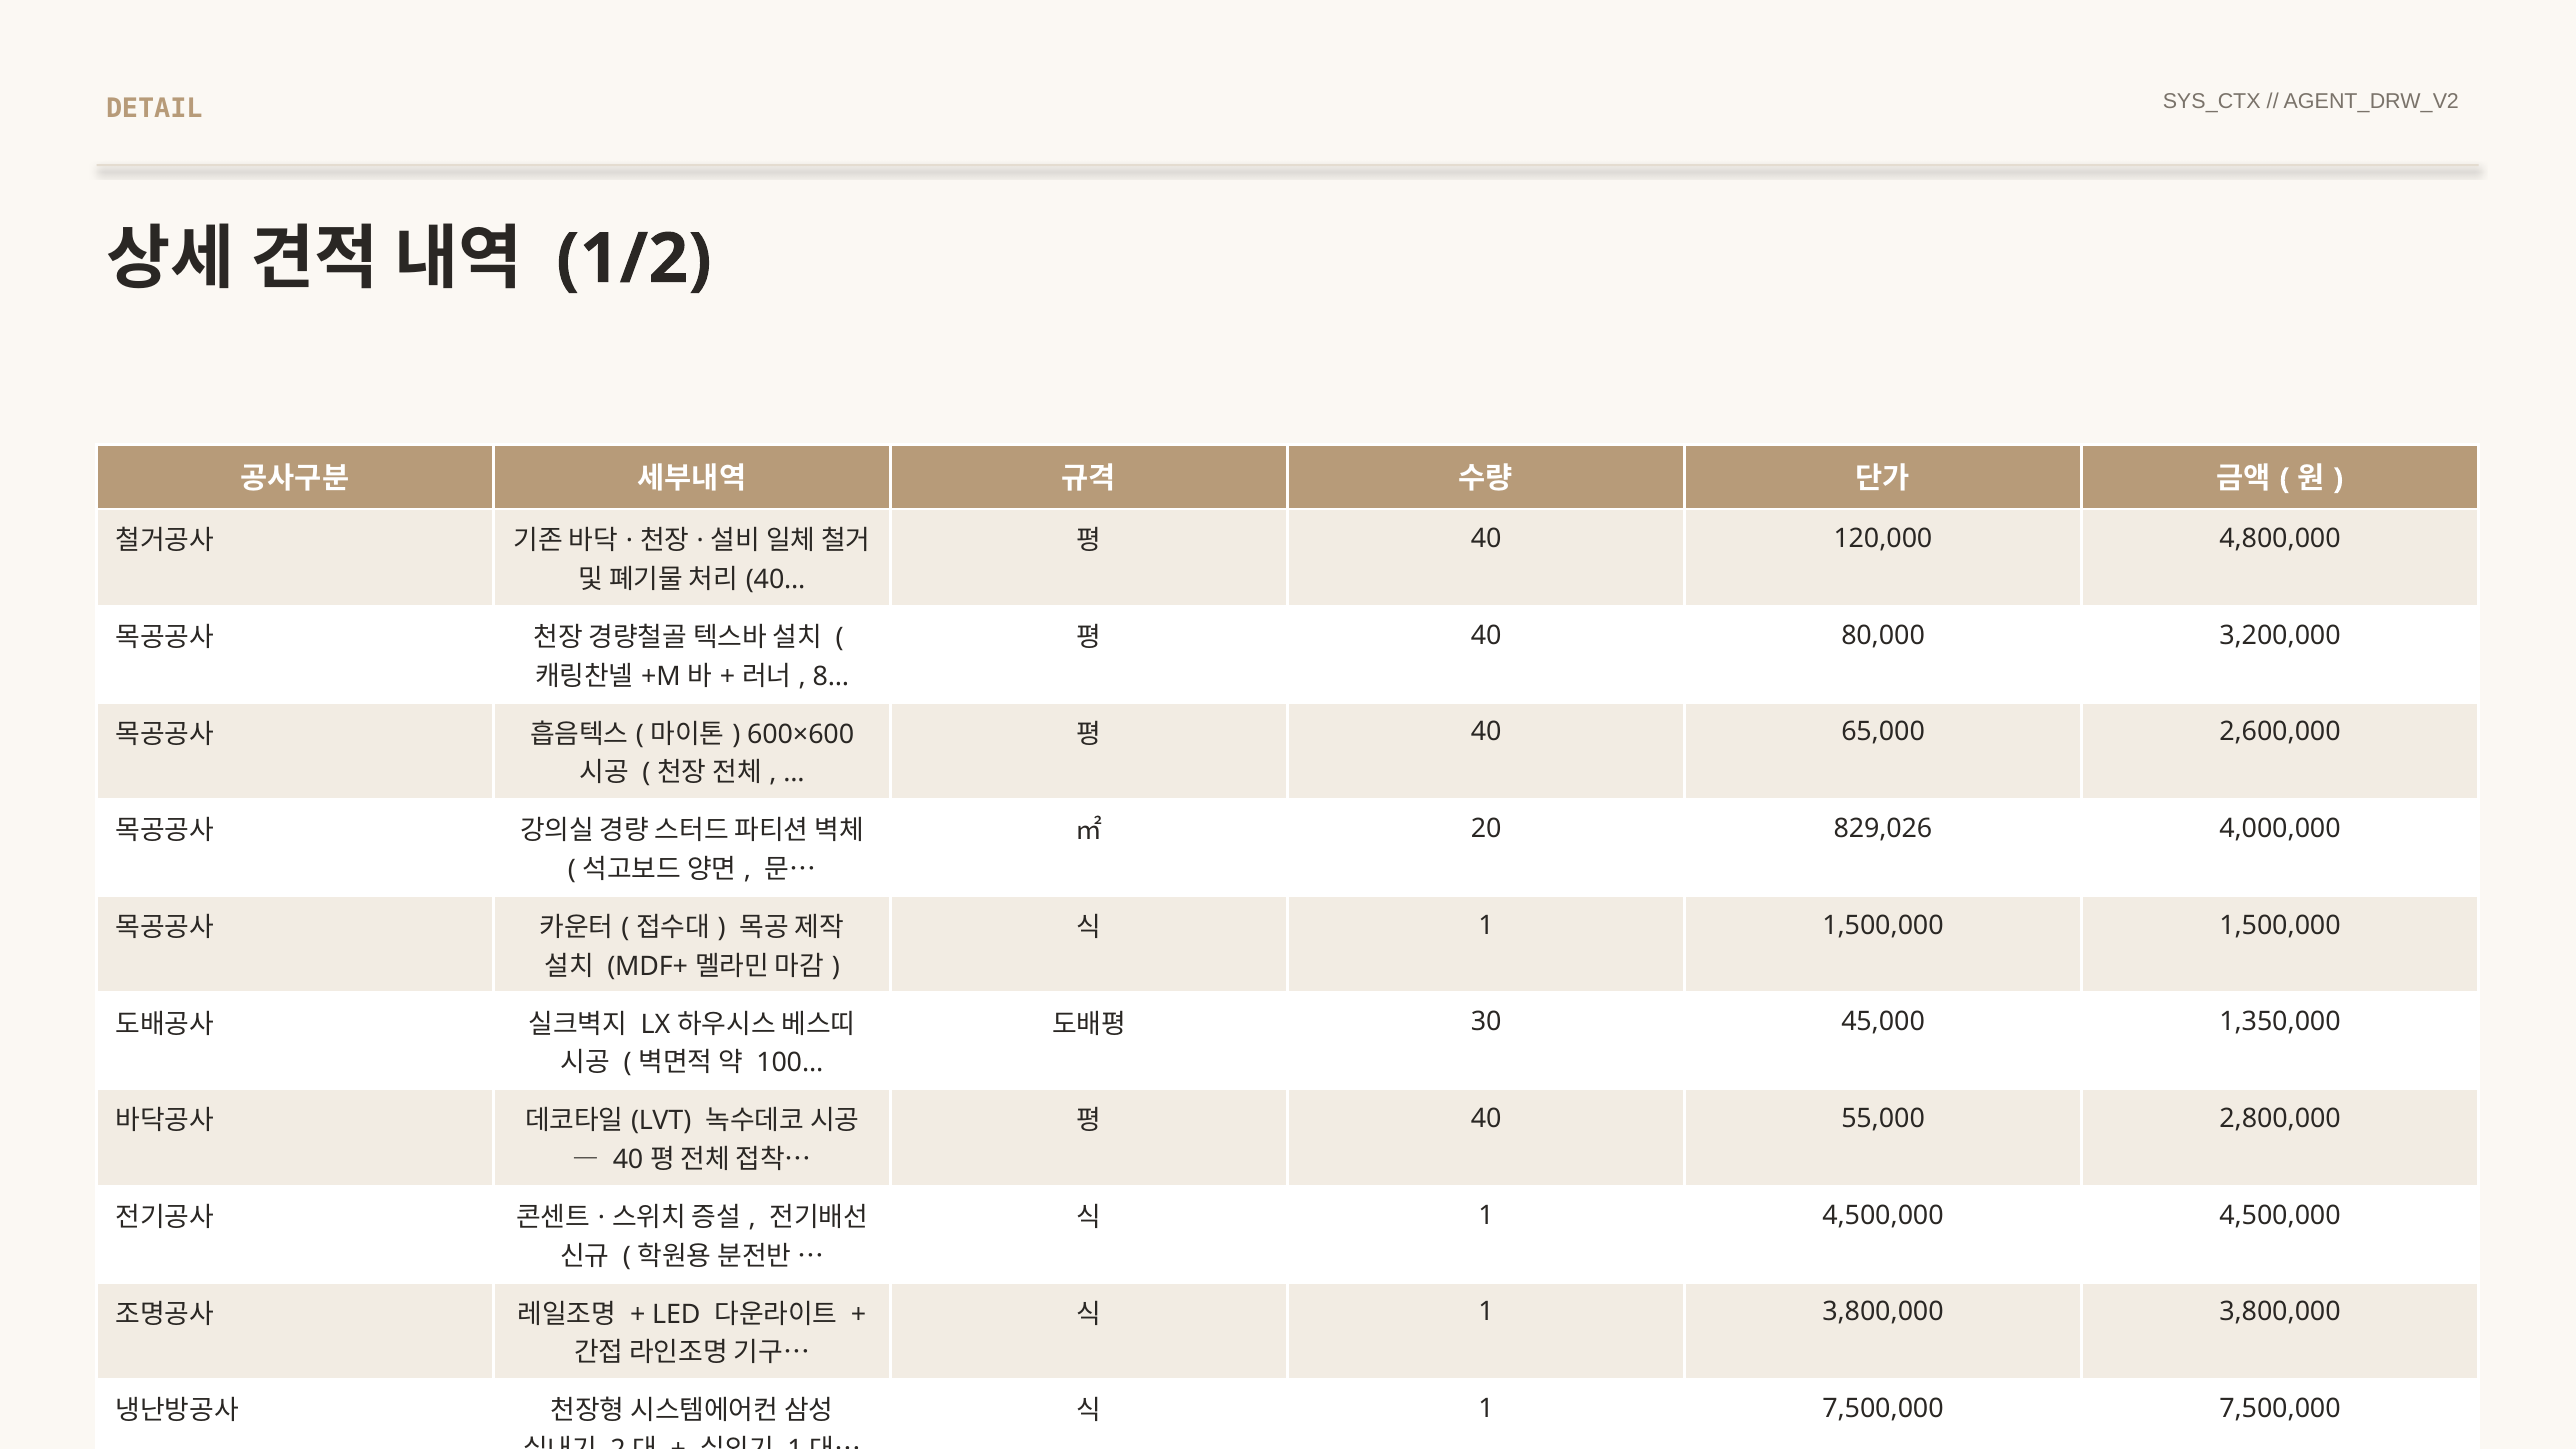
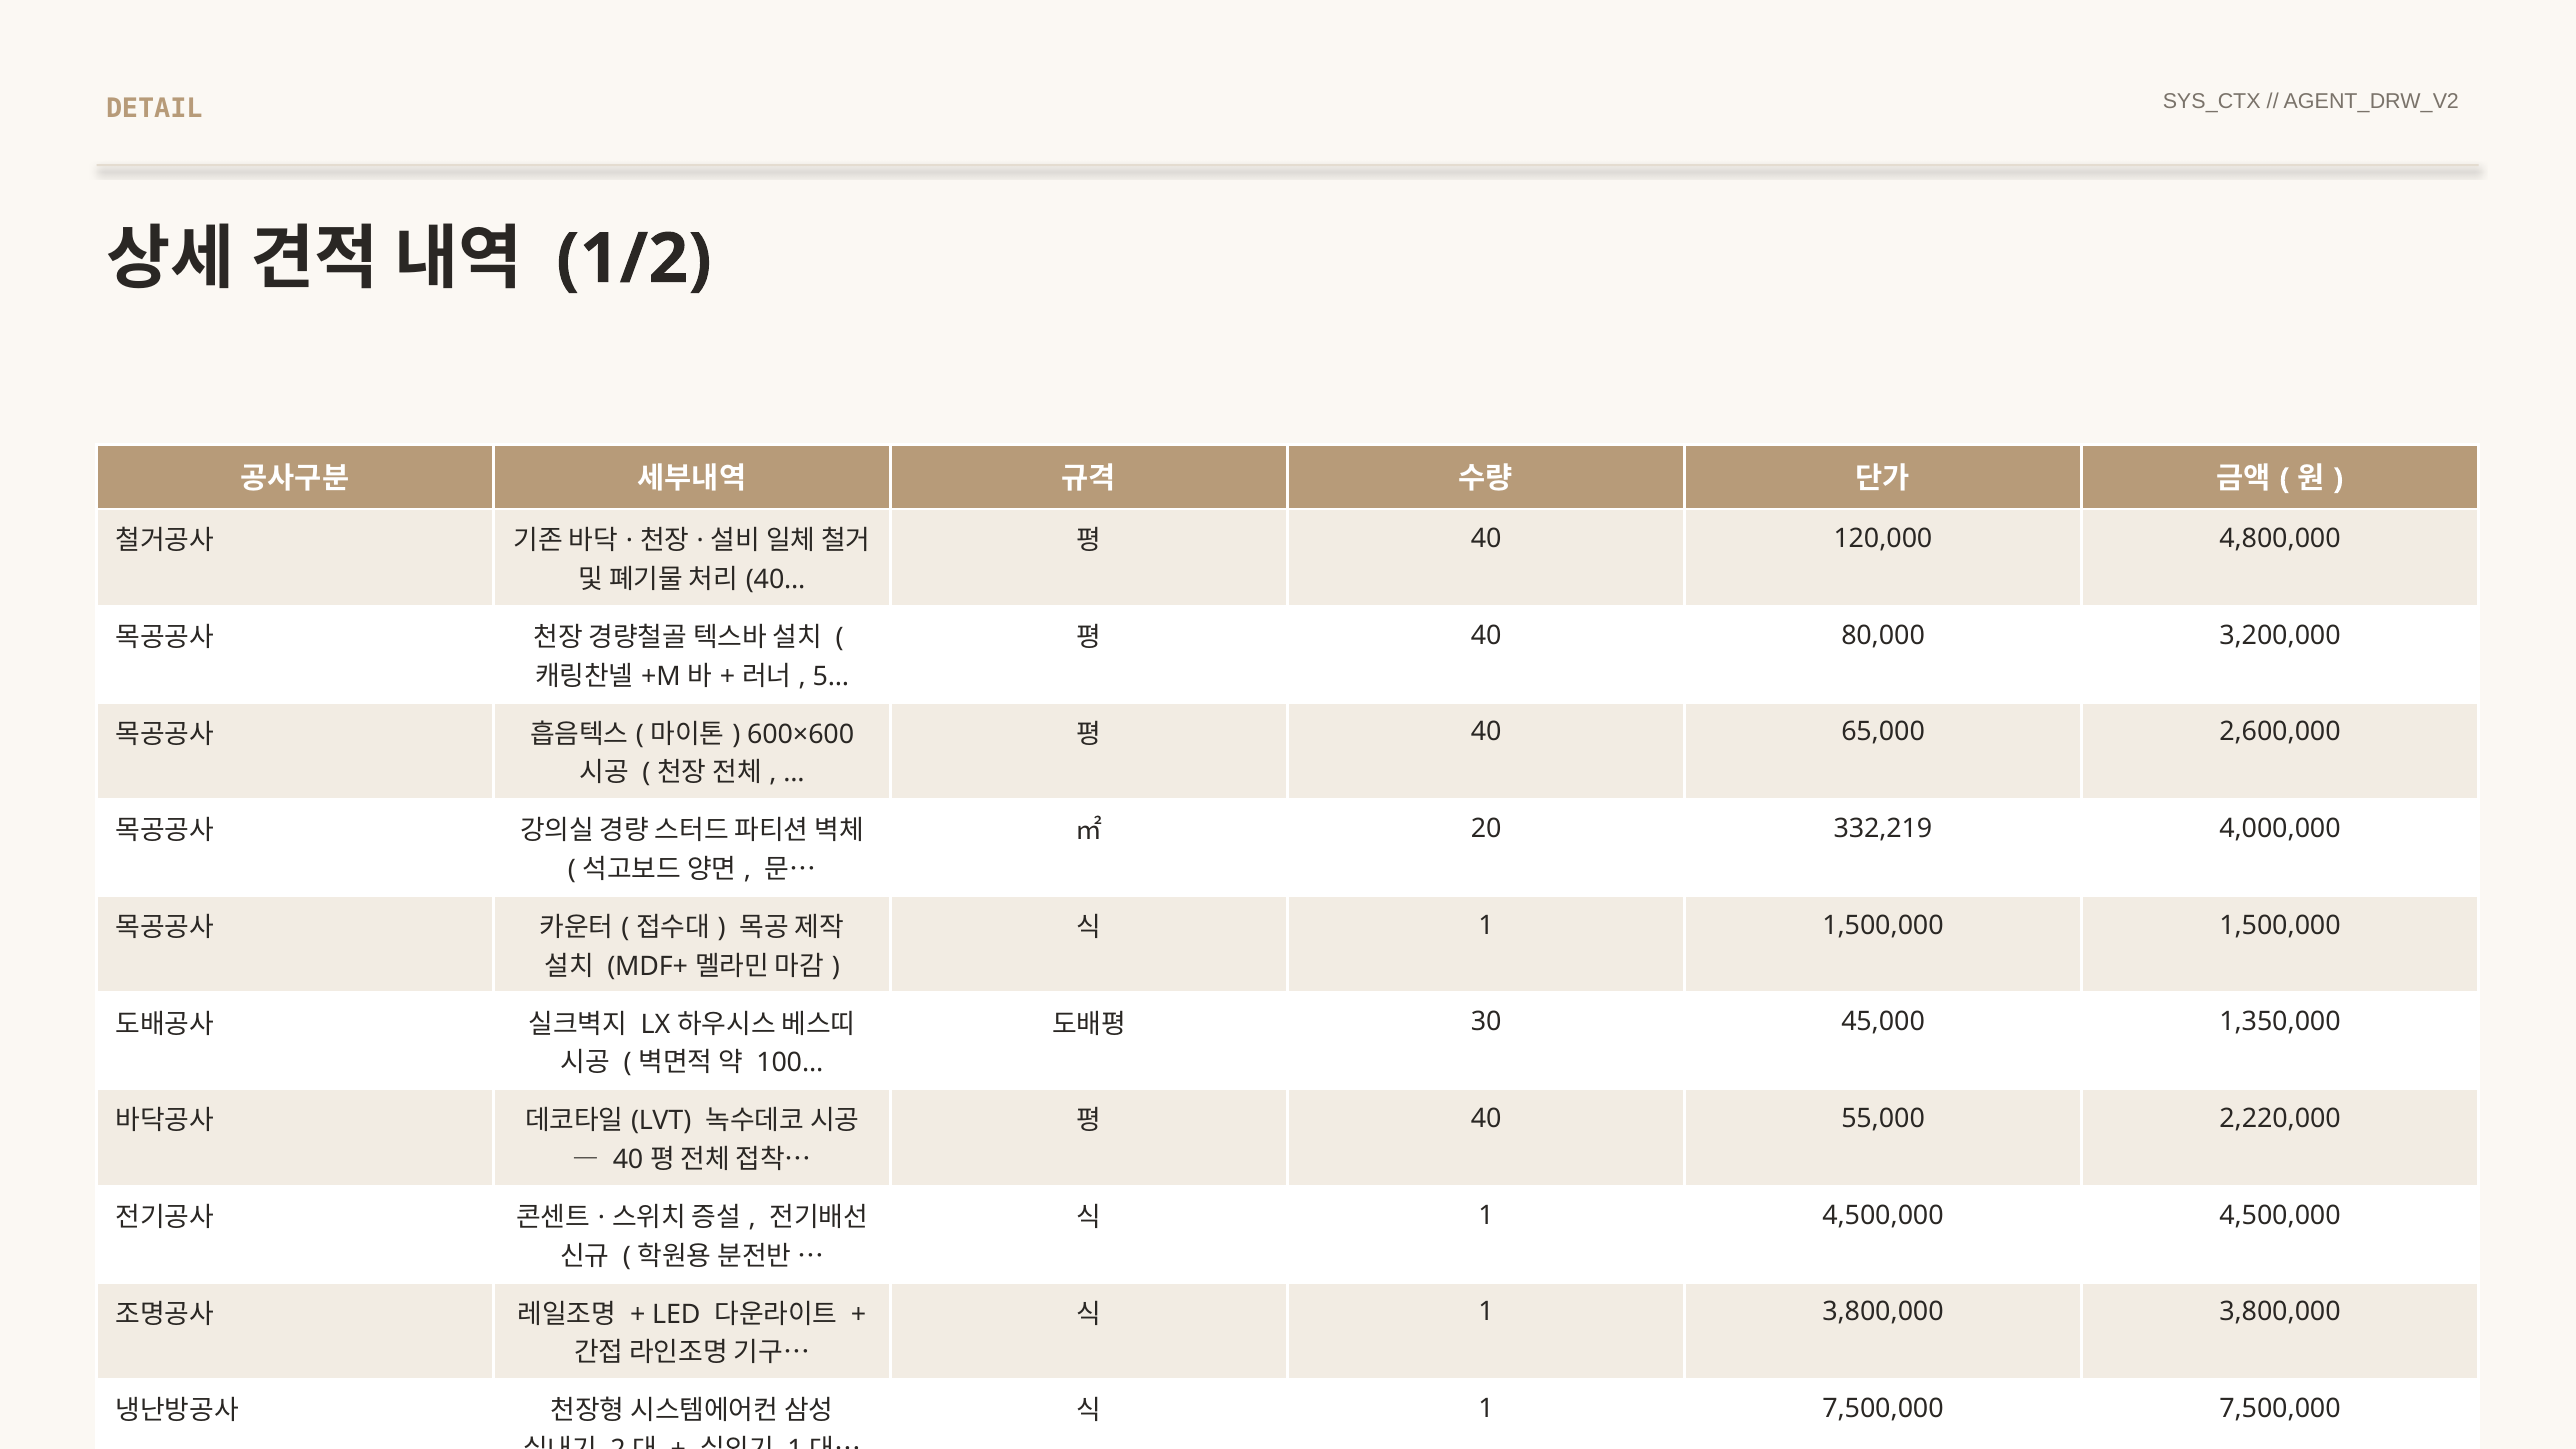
8…: 8… -> 5… (831, 676)
829,026: 829,026 -> 332,219 (1883, 829)
2,800,000: 2,800,000 -> 2,220,000 (2280, 1119)
